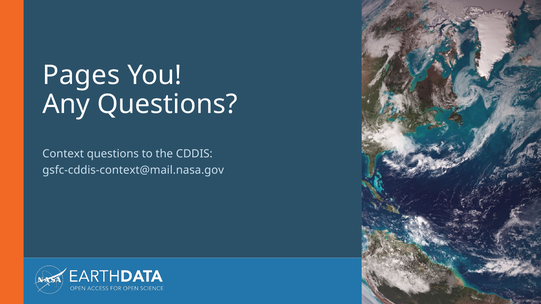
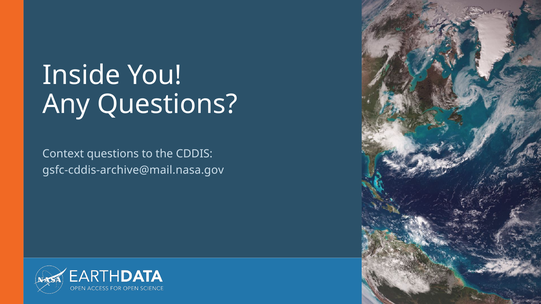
Pages: Pages -> Inside (81, 75)
gsfc-cddis-context@mail.nasa.gov: gsfc-cddis-context@mail.nasa.gov -> gsfc-cddis-archive@mail.nasa.gov (133, 170)
